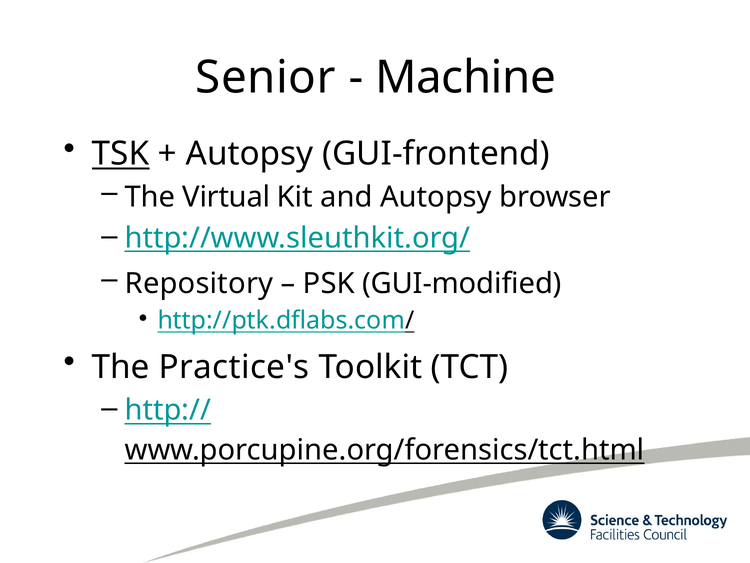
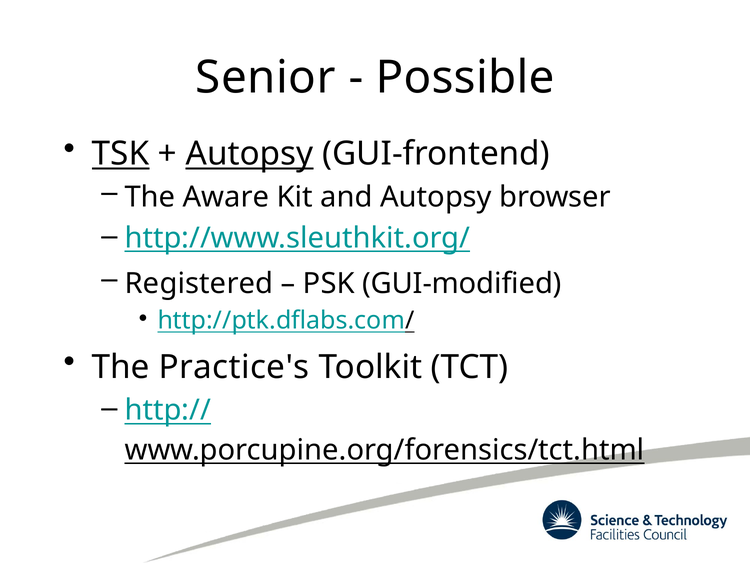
Machine: Machine -> Possible (465, 77)
Autopsy underline: none -> present (250, 154)
Virtual: Virtual -> Aware (226, 197)
Repository: Repository -> Registered (199, 283)
